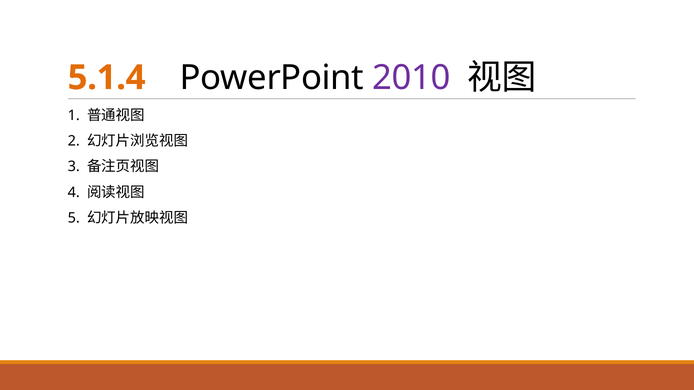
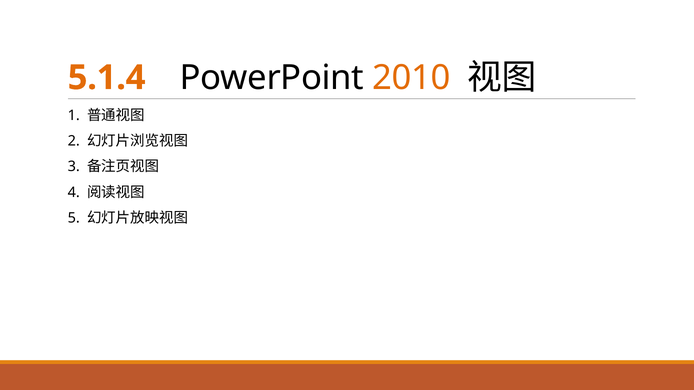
2010 colour: purple -> orange (411, 78)
